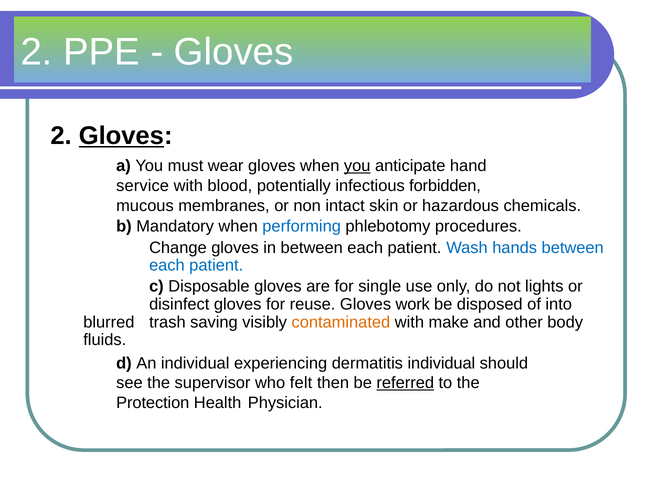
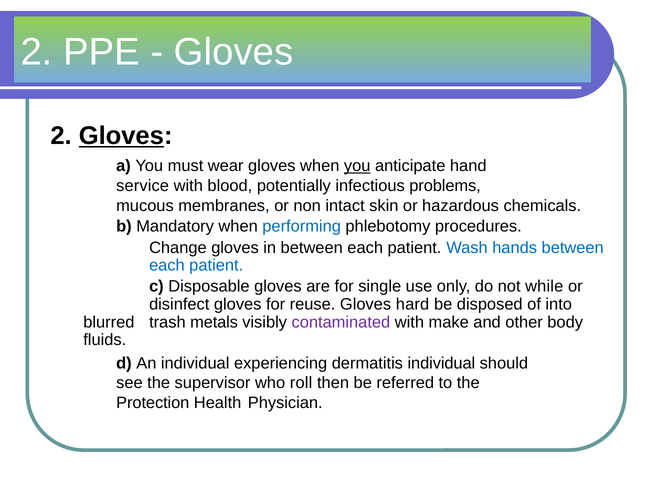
forbidden: forbidden -> problems (445, 186)
lights: lights -> while (544, 286)
work: work -> hard (413, 304)
saving: saving -> metals (214, 322)
contaminated colour: orange -> purple (341, 322)
felt: felt -> roll (301, 383)
referred underline: present -> none (405, 383)
